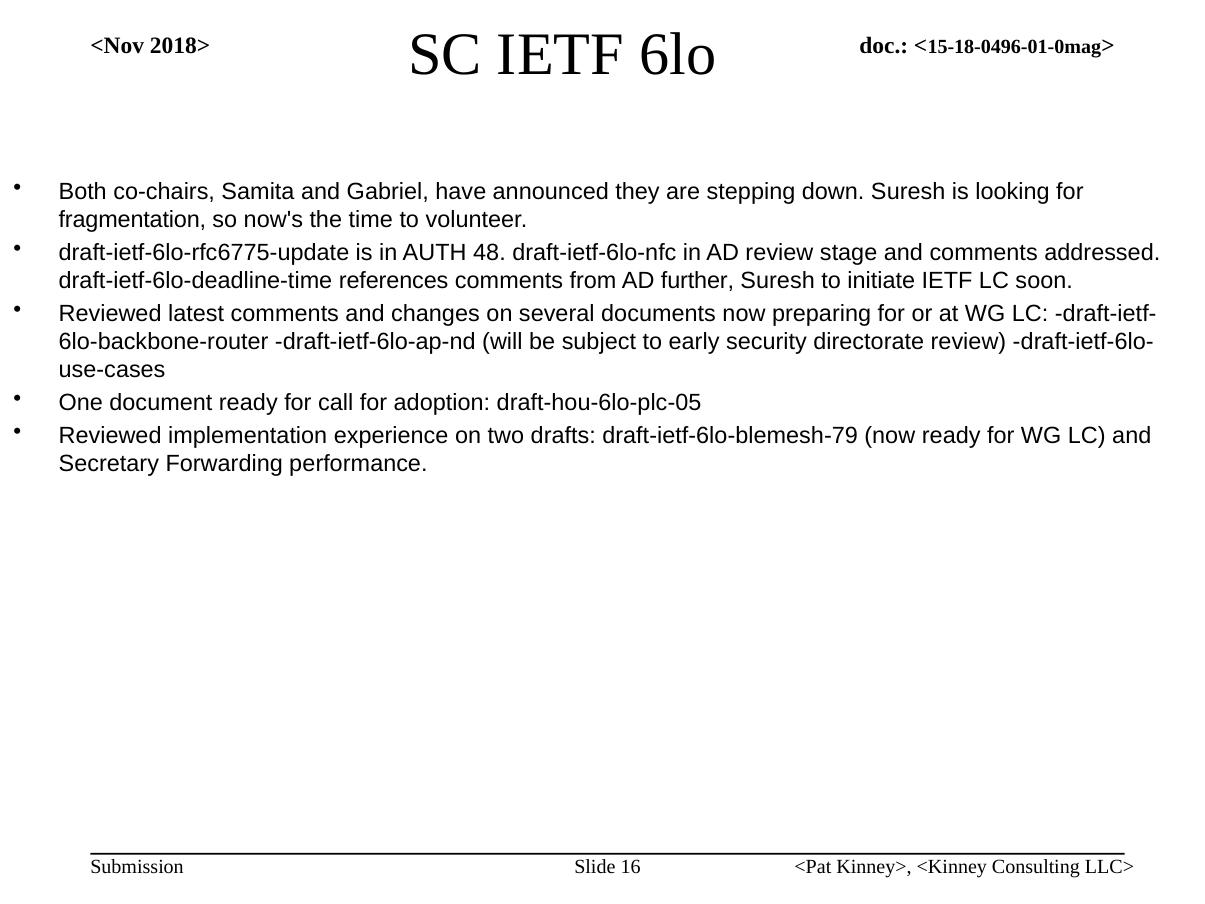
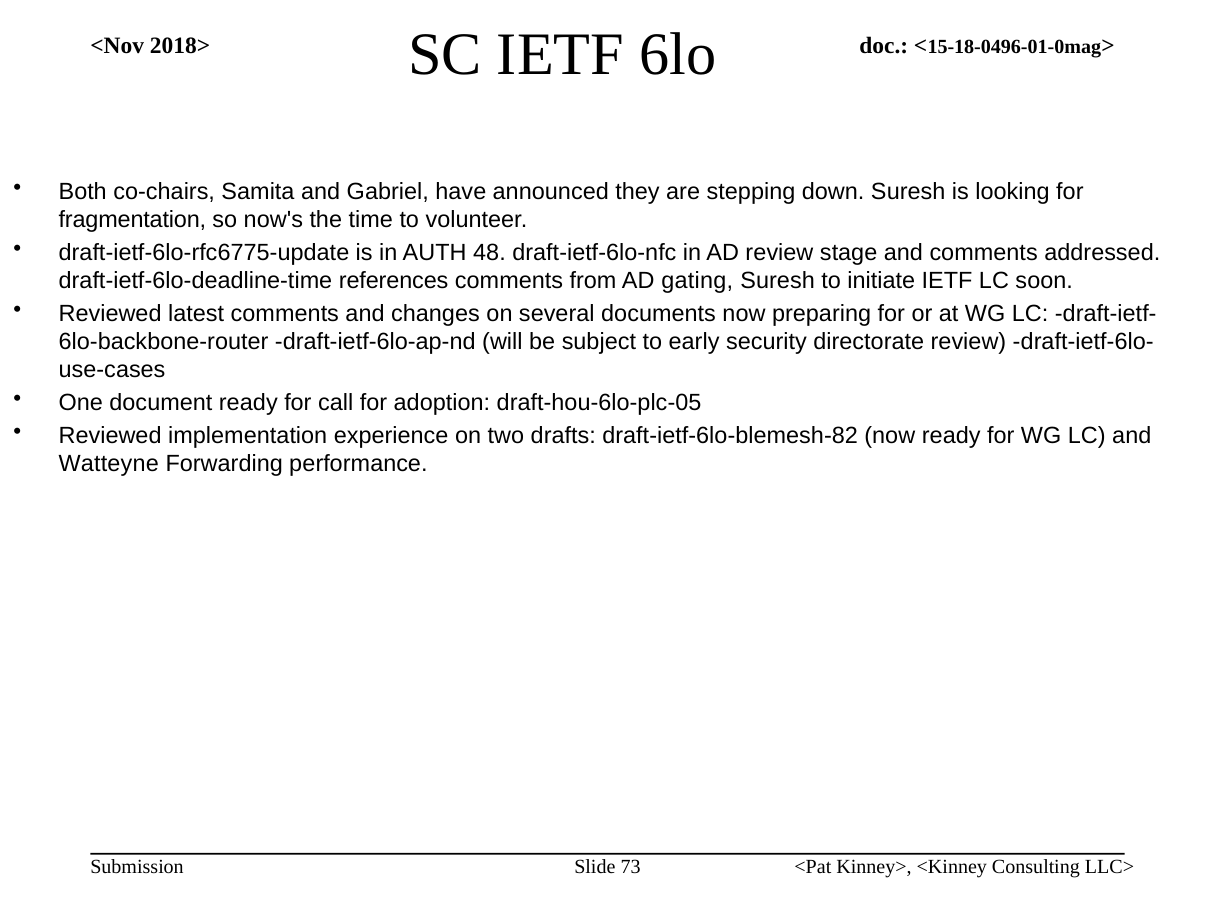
further: further -> gating (697, 281)
draft-ietf-6lo-blemesh-79: draft-ietf-6lo-blemesh-79 -> draft-ietf-6lo-blemesh-82 (730, 435)
Secretary: Secretary -> Watteyne (109, 463)
16: 16 -> 73 (631, 867)
